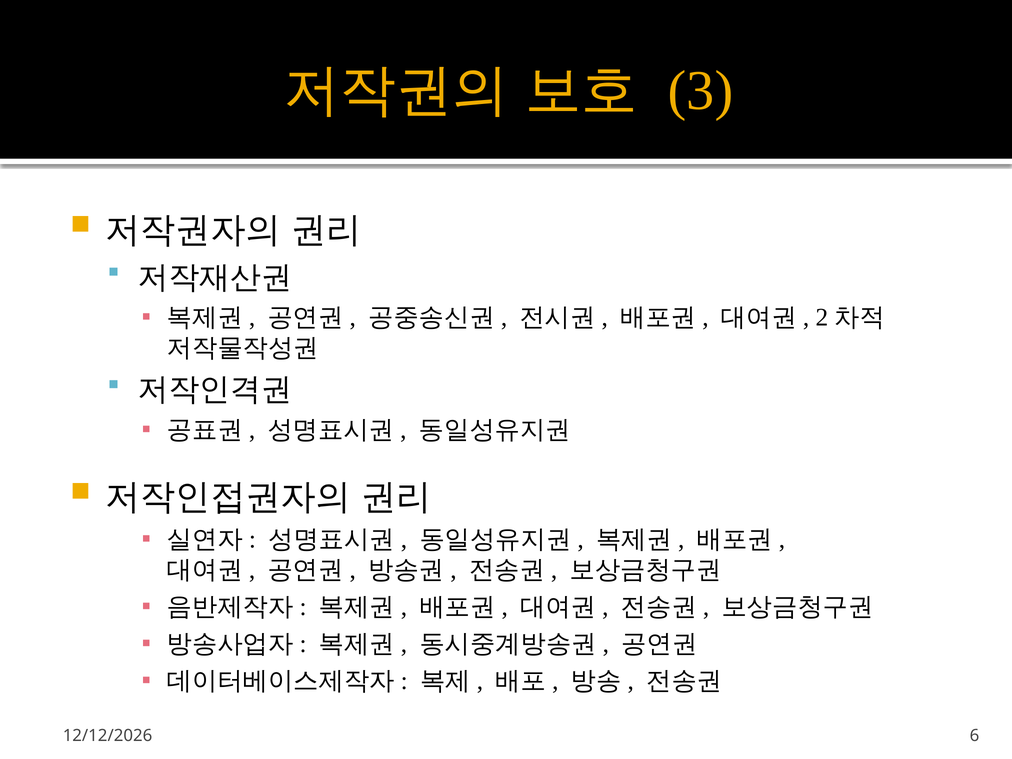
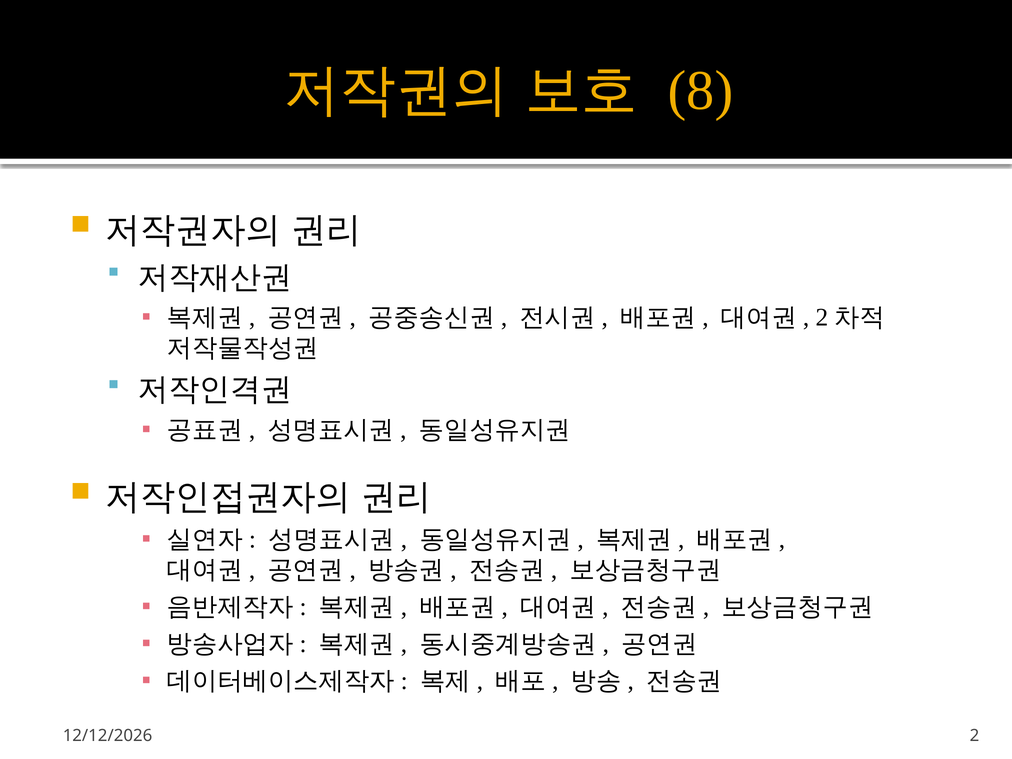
3: 3 -> 8 (701, 90)
6: 6 -> 2 (975, 736)
